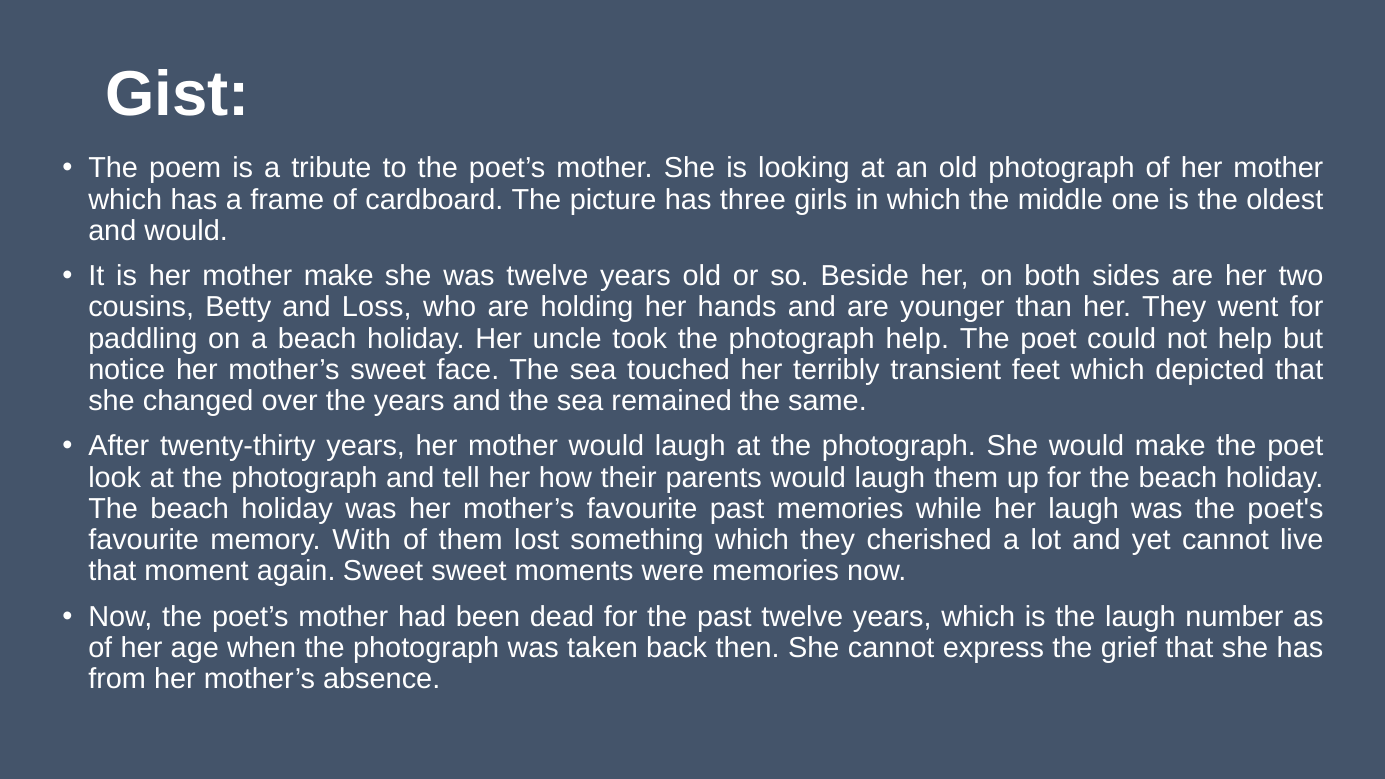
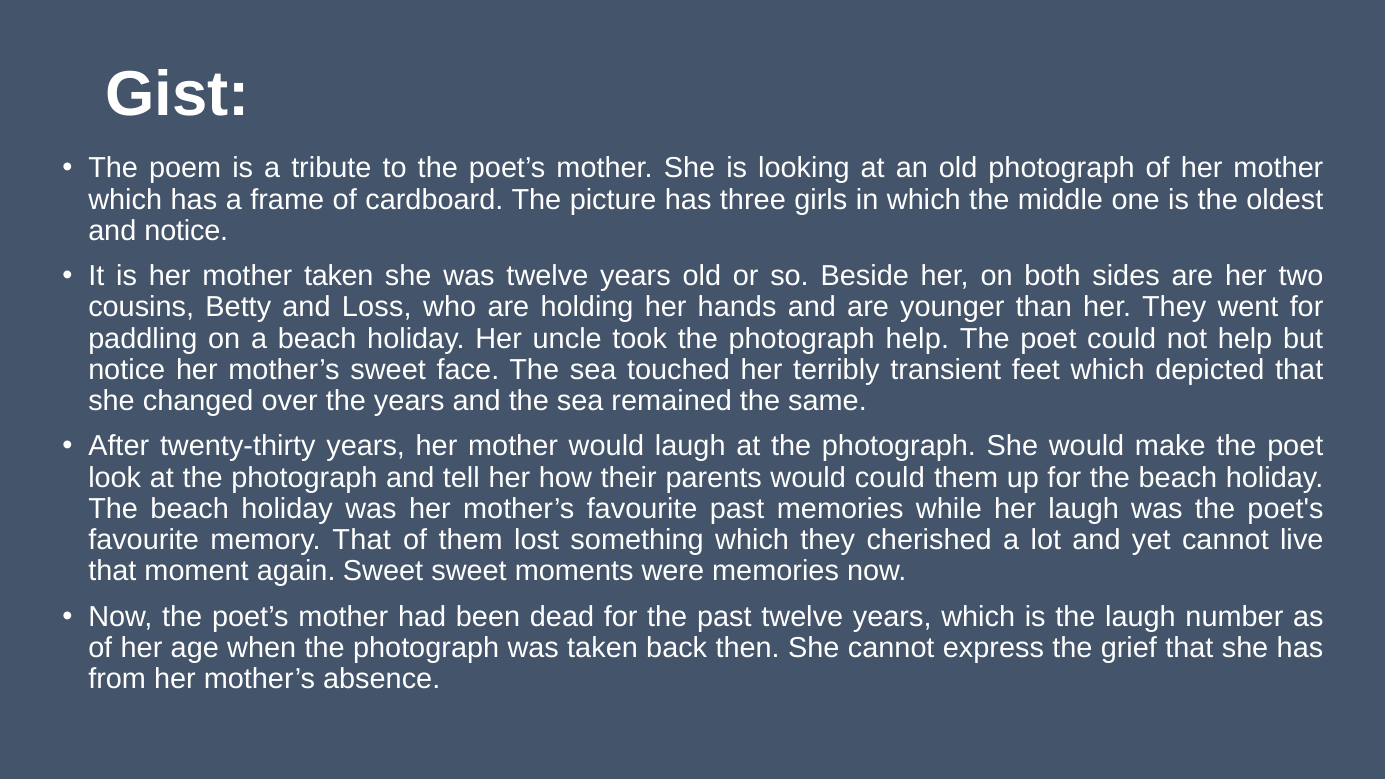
and would: would -> notice (186, 231)
mother make: make -> taken (339, 276)
parents would laugh: laugh -> could (890, 478)
memory With: With -> That (362, 540)
